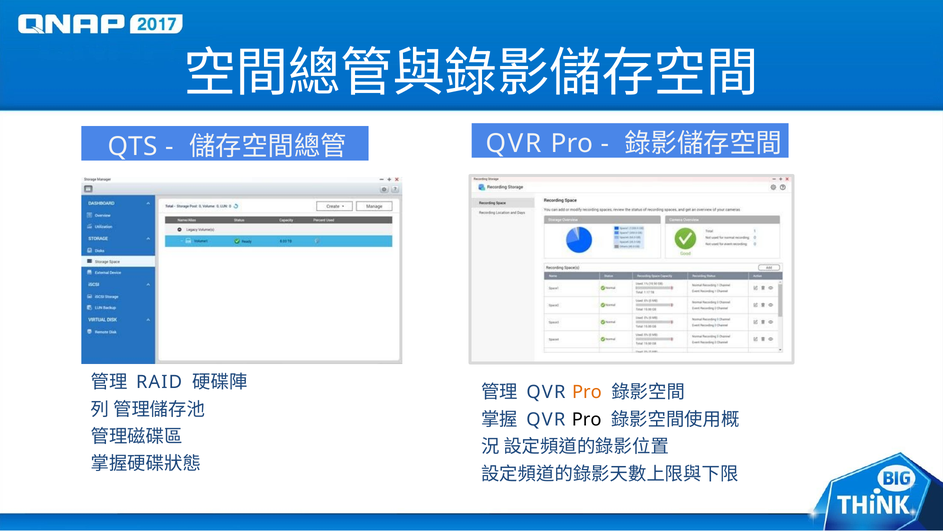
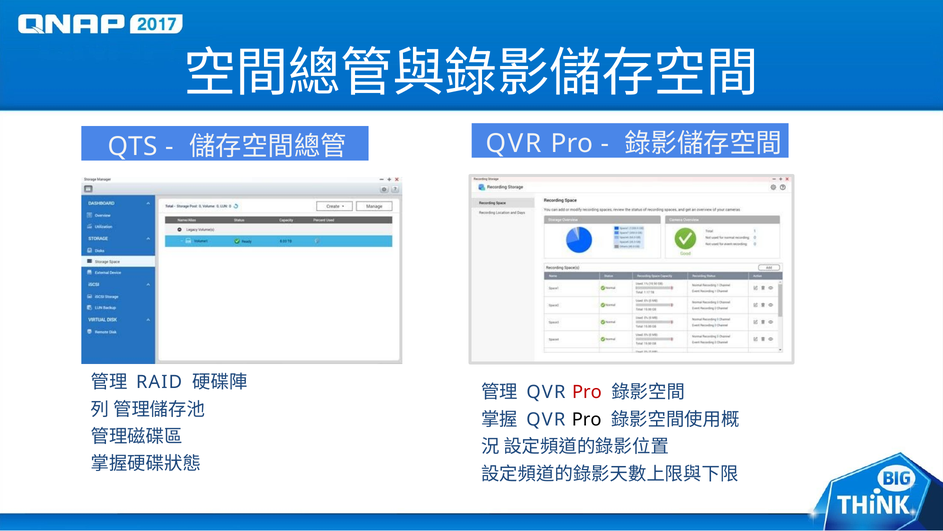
Pro colour: orange -> red (587, 392)
